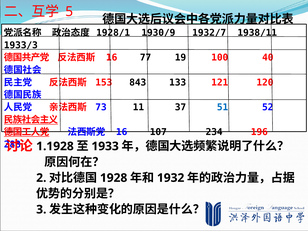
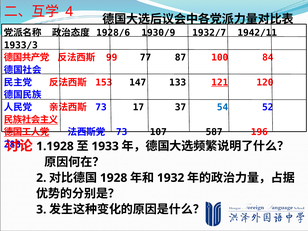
5: 5 -> 4 (69, 12)
1928/1: 1928/1 -> 1928/6 (113, 33)
1938/11: 1938/11 -> 1942/11 (257, 33)
16: 16 -> 99 (112, 58)
19: 19 -> 87 (180, 58)
40: 40 -> 84 (268, 58)
843: 843 -> 147 (138, 82)
121 underline: none -> present (220, 82)
11: 11 -> 17 (138, 107)
51: 51 -> 54 (223, 107)
16: 16 -> 73 (122, 132)
234: 234 -> 587 (214, 132)
